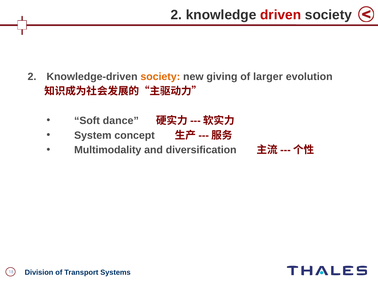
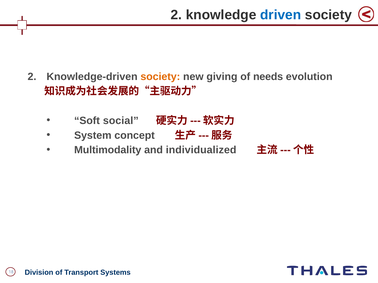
driven colour: red -> blue (281, 15)
larger: larger -> needs (268, 77)
dance: dance -> social (121, 121)
diversification: diversification -> individualized (201, 150)
